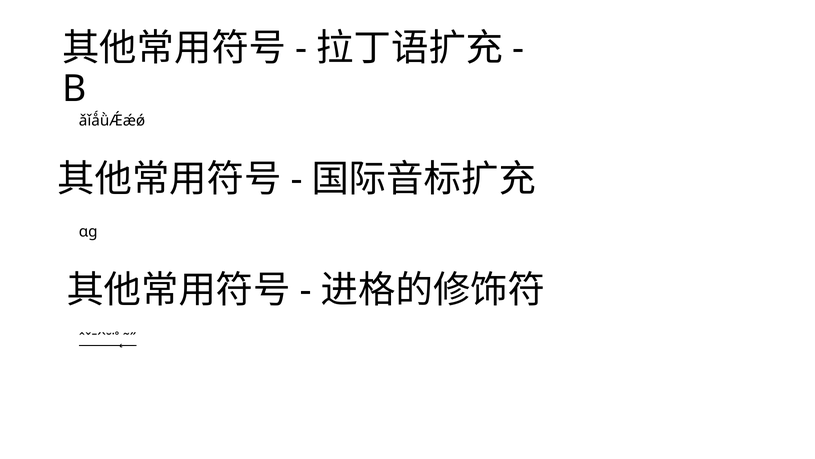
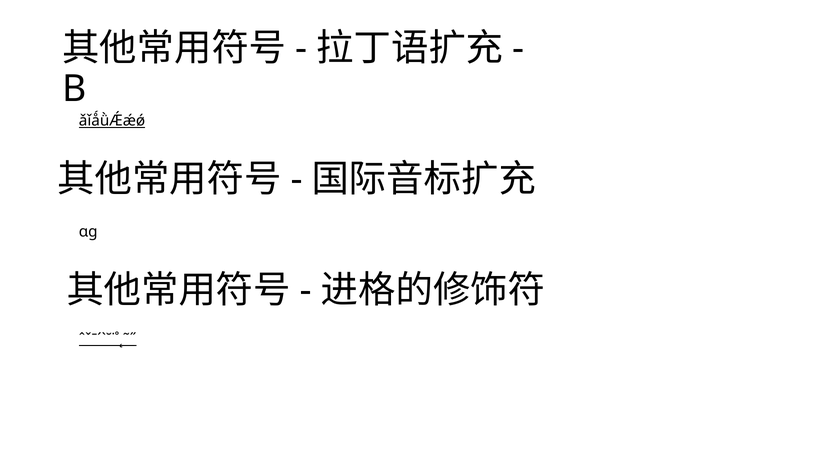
ǎǐǻǜǼǽǿ underline: none -> present (112, 121)
